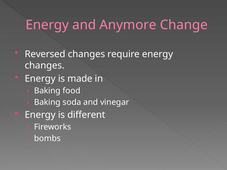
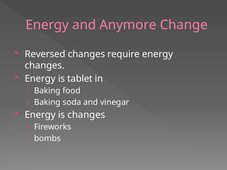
made: made -> tablet (80, 79)
is different: different -> changes (86, 115)
